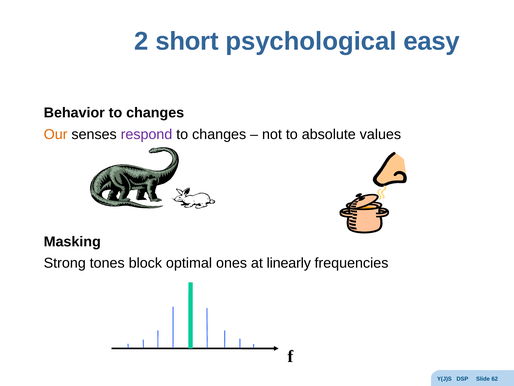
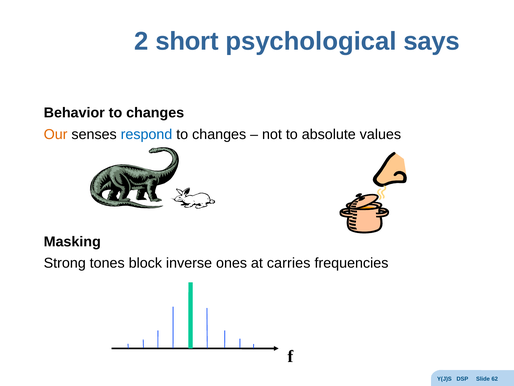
easy: easy -> says (432, 41)
respond colour: purple -> blue (146, 134)
optimal: optimal -> inverse (189, 263)
linearly: linearly -> carries (289, 263)
